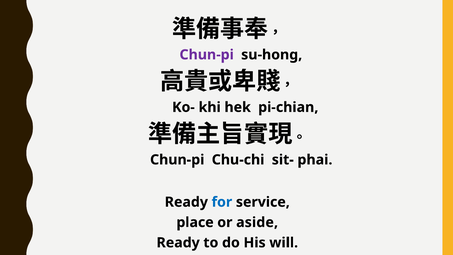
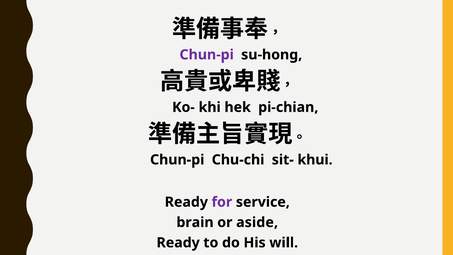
phai: phai -> khui (315, 160)
for colour: blue -> purple (222, 202)
place: place -> brain (195, 222)
